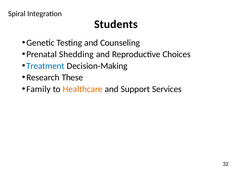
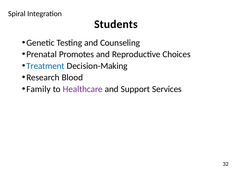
Shedding: Shedding -> Promotes (76, 54)
These: These -> Blood (72, 78)
Healthcare colour: orange -> purple (83, 89)
